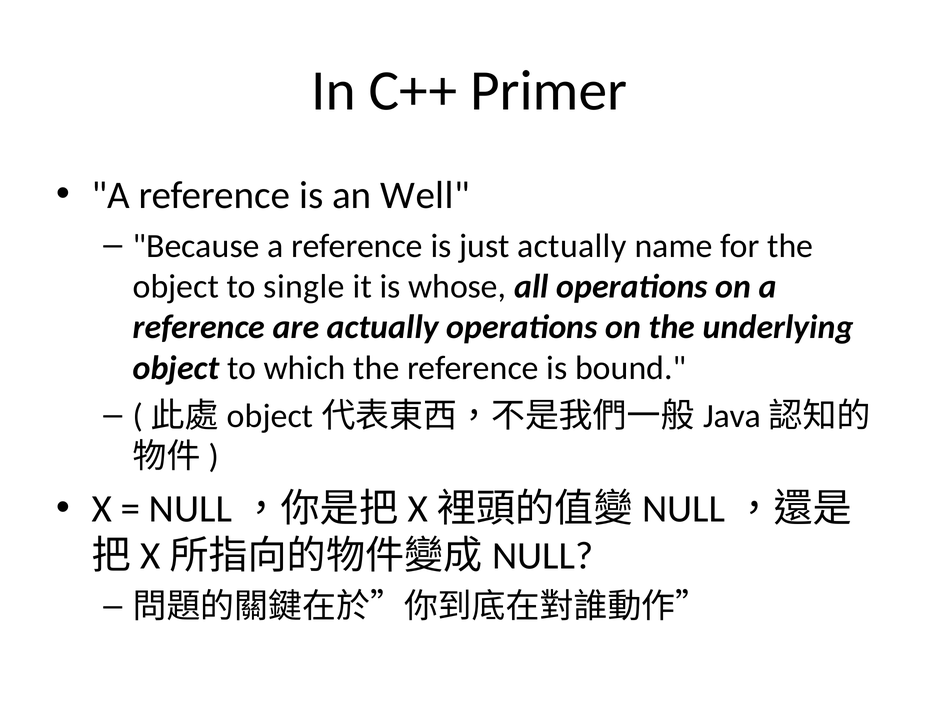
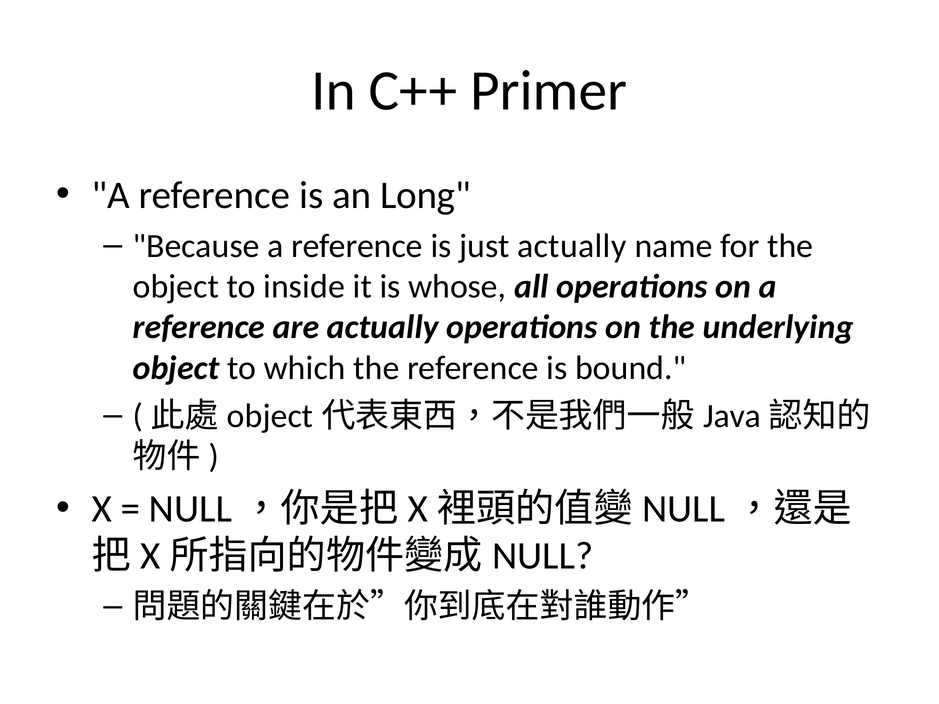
Well: Well -> Long (425, 195)
single: single -> inside (304, 287)
